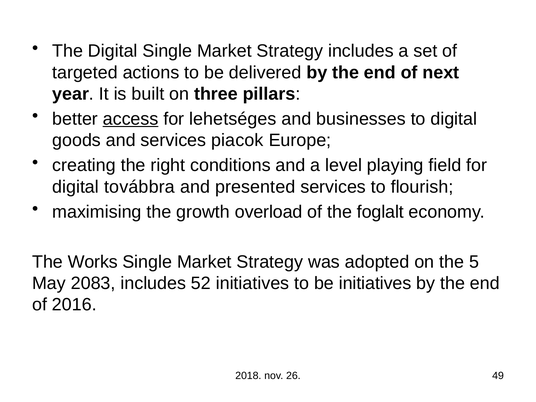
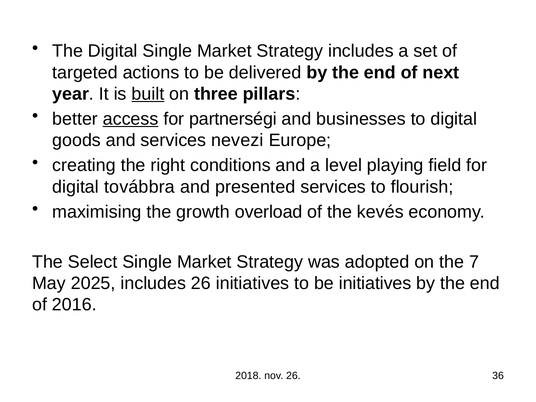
built underline: none -> present (148, 94)
lehetséges: lehetséges -> partnerségi (233, 119)
piacok: piacok -> nevezi (237, 140)
foglalt: foglalt -> kevés (380, 212)
Works: Works -> Select (93, 262)
5: 5 -> 7 (474, 262)
2083: 2083 -> 2025 (93, 283)
includes 52: 52 -> 26 (201, 283)
49: 49 -> 36 (498, 376)
